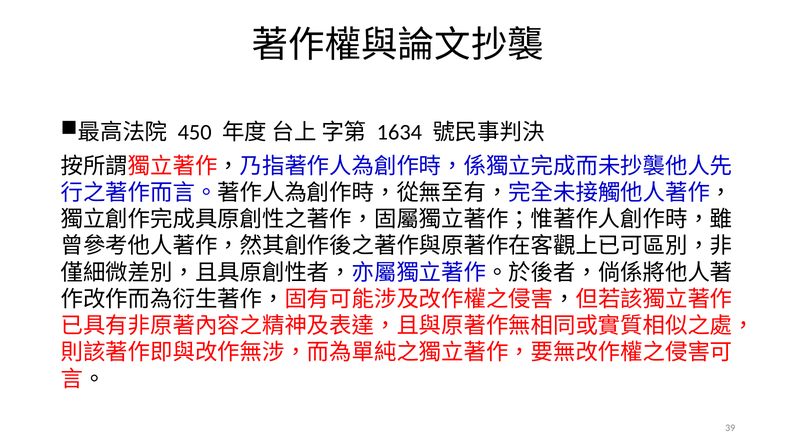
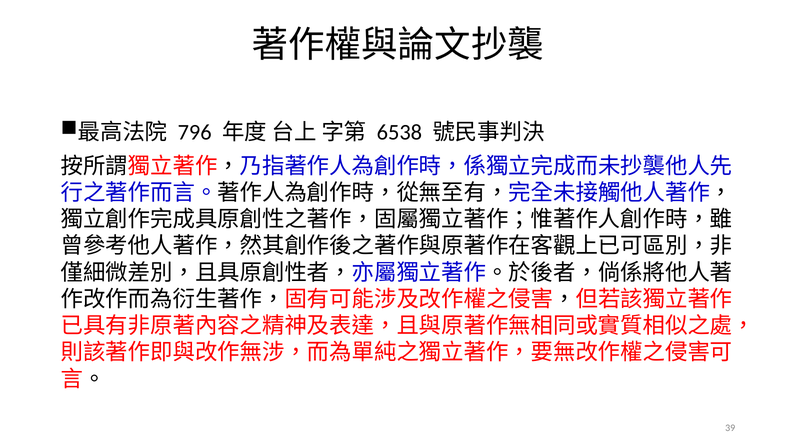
450: 450 -> 796 (195, 132)
1634: 1634 -> 6538 (399, 132)
